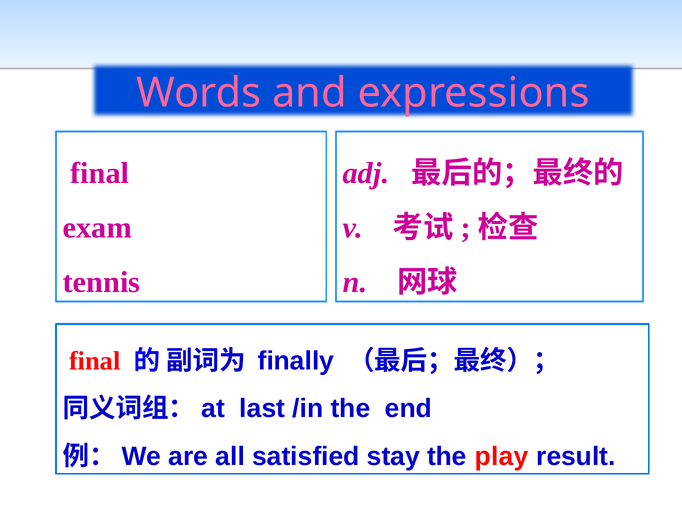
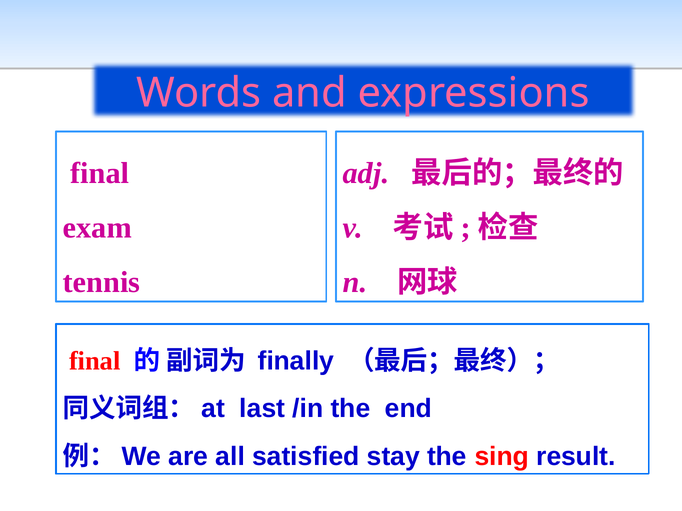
play: play -> sing (502, 457)
